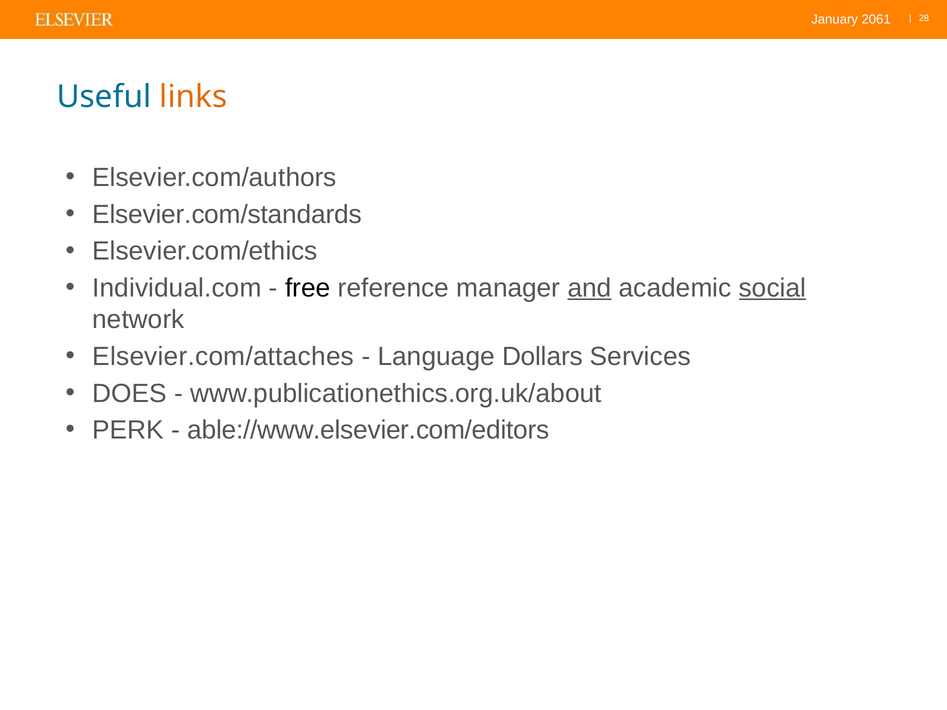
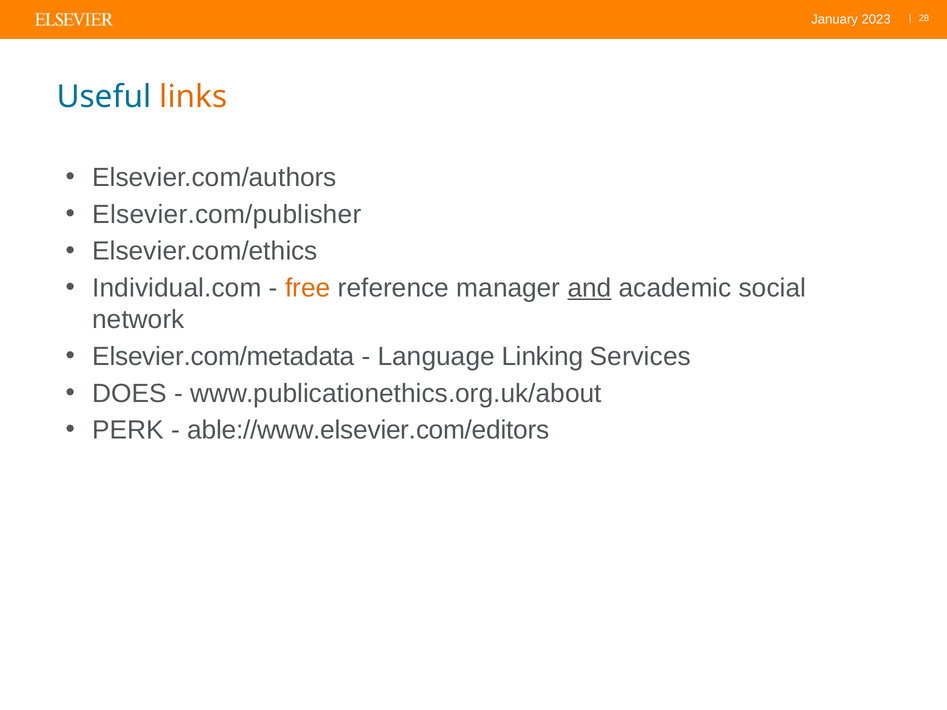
2061: 2061 -> 2023 (876, 20)
Elsevier.com/standards: Elsevier.com/standards -> Elsevier.com/publisher (227, 215)
free colour: black -> orange (308, 288)
social underline: present -> none (772, 288)
Elsevier.com/attaches: Elsevier.com/attaches -> Elsevier.com/metadata (223, 357)
Dollars: Dollars -> Linking (542, 357)
